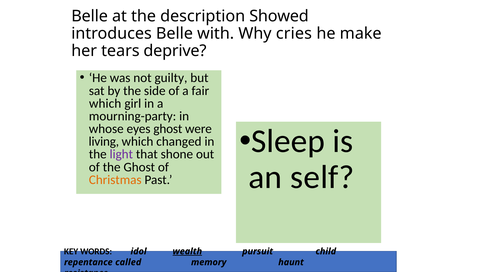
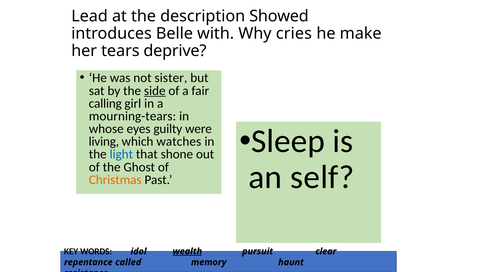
Belle: Belle -> Lead (90, 16)
guilty: guilty -> sister (171, 78)
side underline: none -> present (155, 91)
which: which -> calling (105, 104)
mourning-party: mourning-party -> mourning-tears (133, 116)
eyes ghost: ghost -> guilty (168, 129)
changed: changed -> watches (179, 142)
light colour: purple -> blue (121, 154)
child: child -> clear (326, 252)
